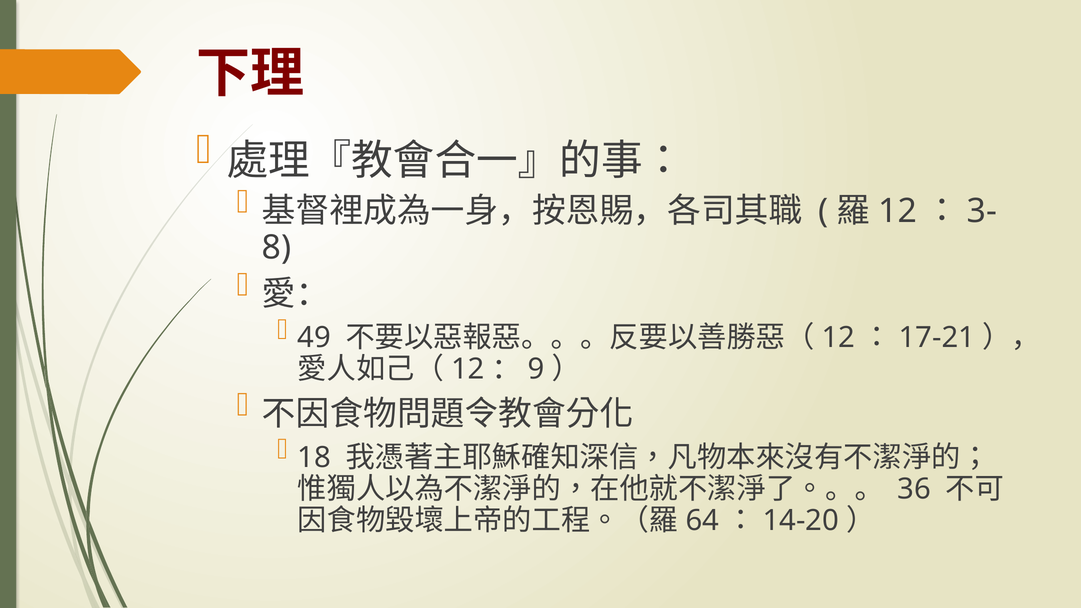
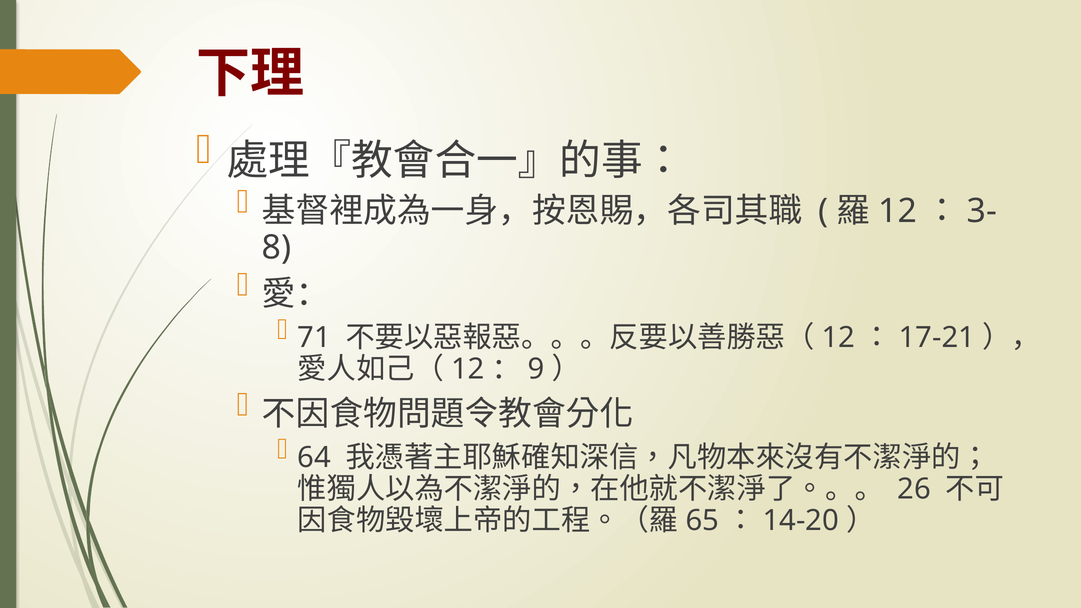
49: 49 -> 71 (314, 338)
18: 18 -> 64 (314, 458)
36: 36 -> 26 (914, 489)
64: 64 -> 65 (702, 521)
